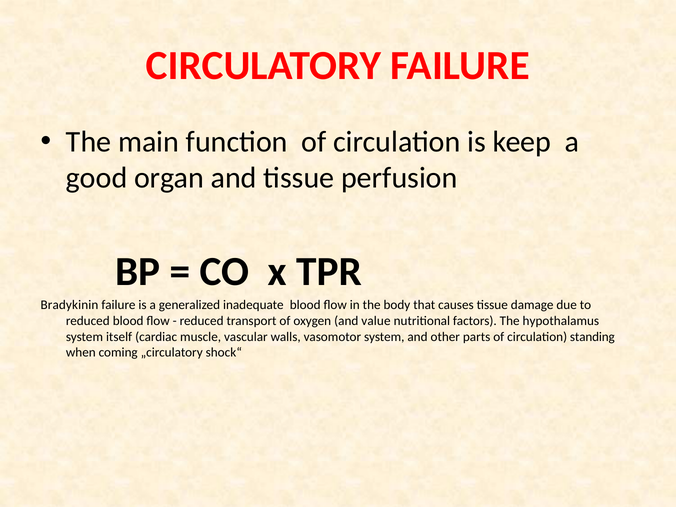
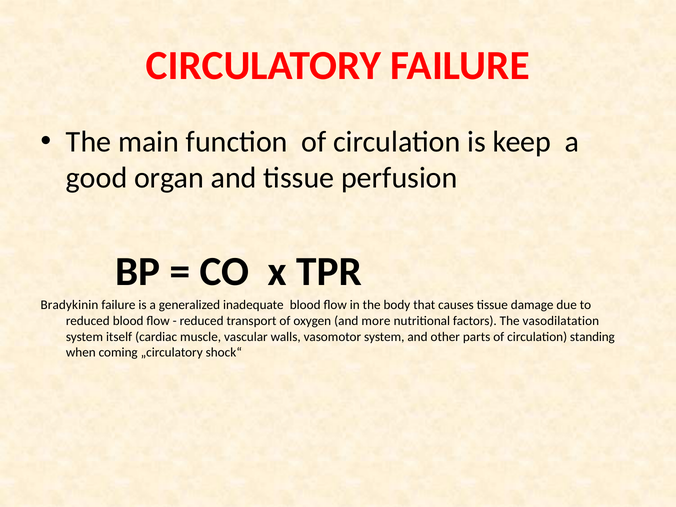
value: value -> more (376, 321)
hypothalamus: hypothalamus -> vasodilatation (561, 321)
